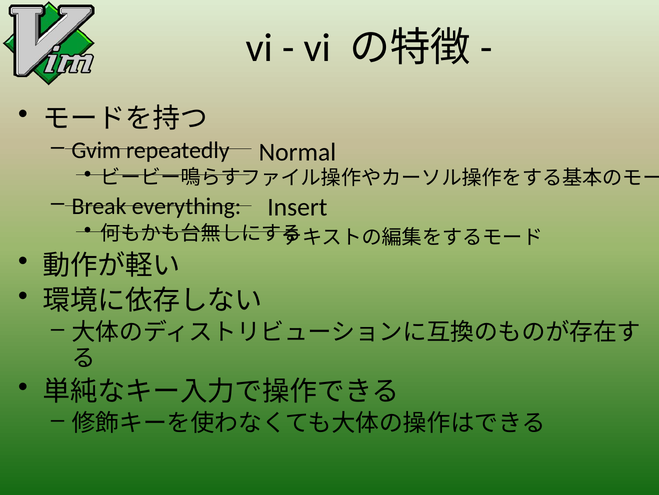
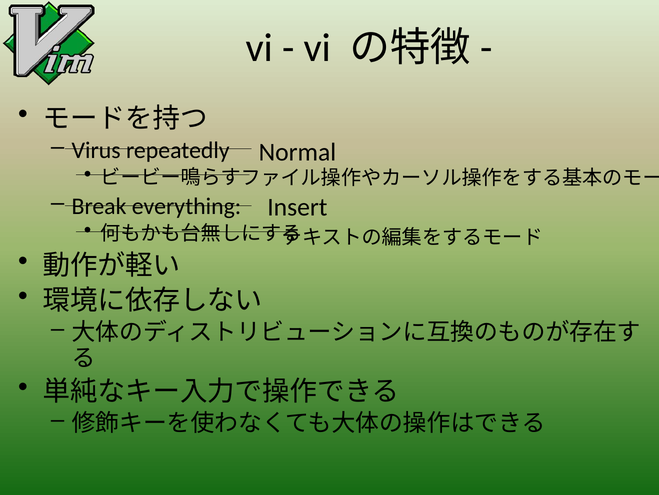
Gvim: Gvim -> Virus (96, 150)
